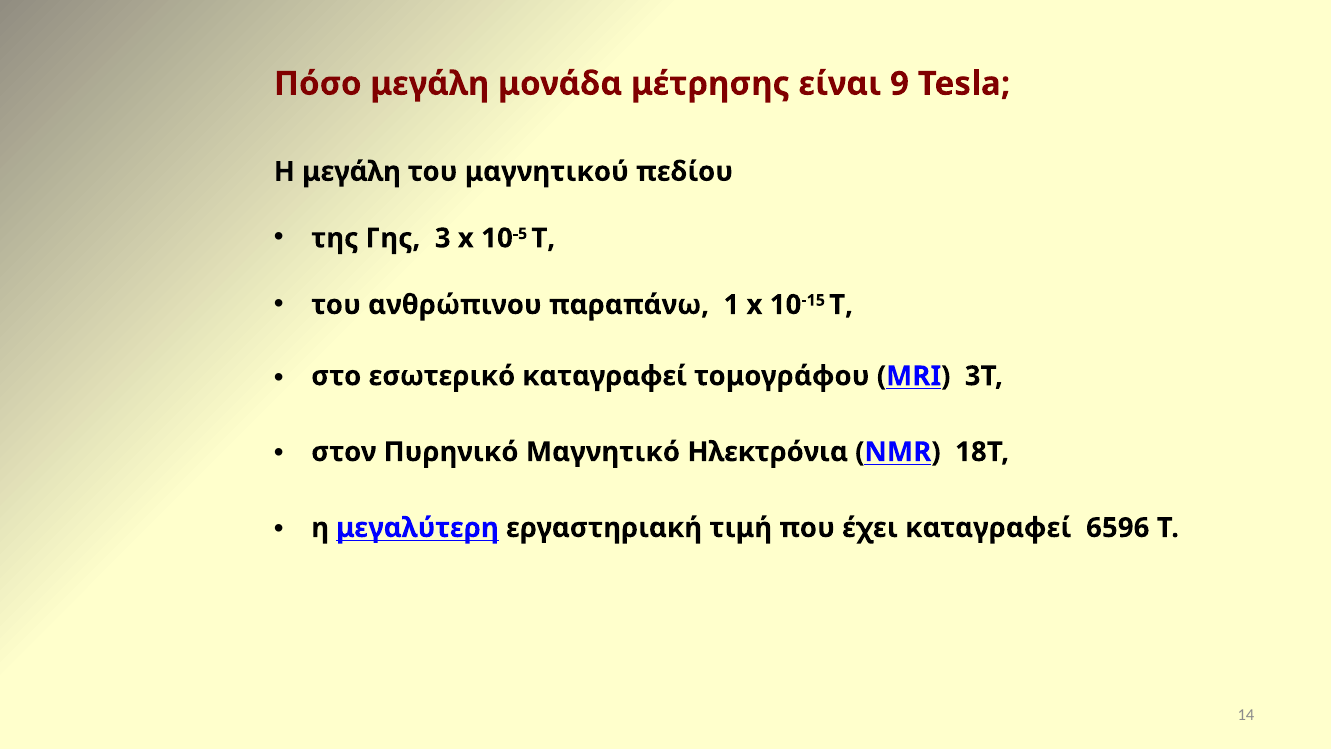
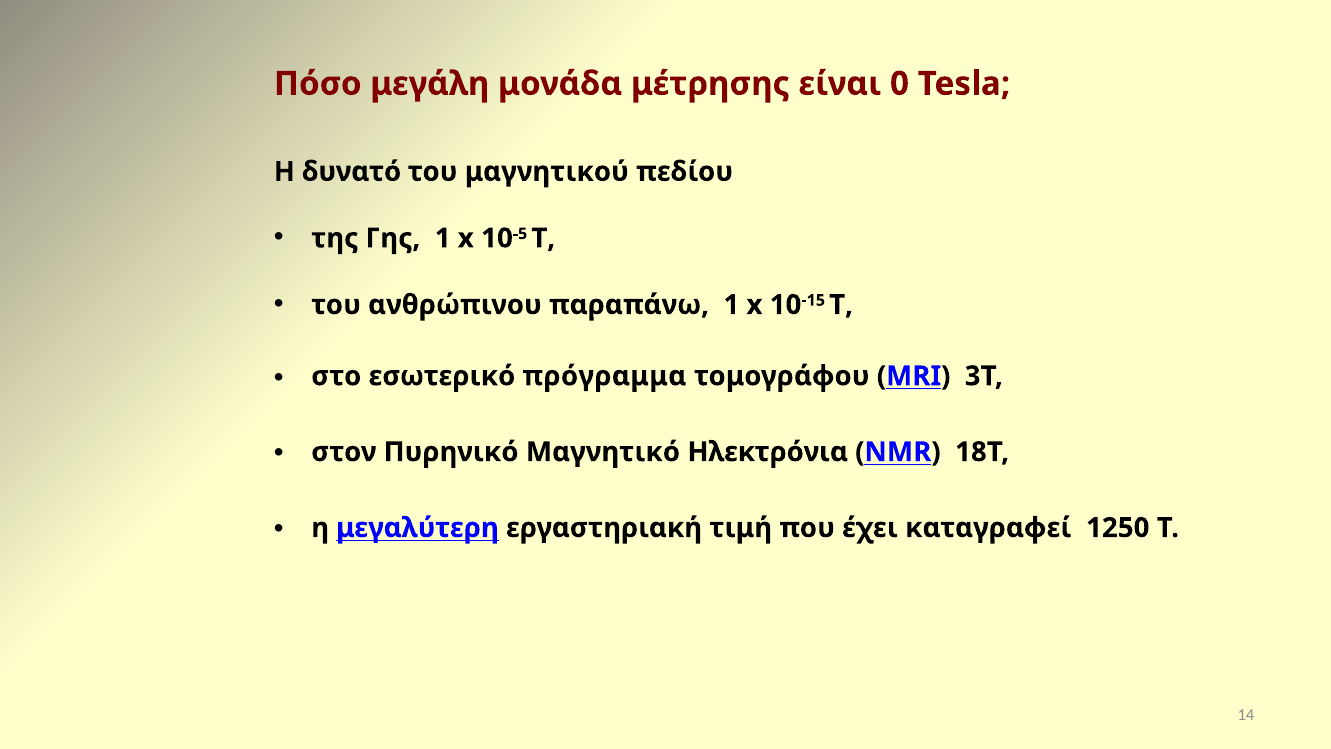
9: 9 -> 0 (900, 84)
Η μεγάλη: μεγάλη -> δυνατό (352, 172)
Γης 3: 3 -> 1 (443, 238)
εσωτερικό καταγραφεί: καταγραφεί -> πρόγραμμα (604, 376)
6596: 6596 -> 1250 (1118, 528)
